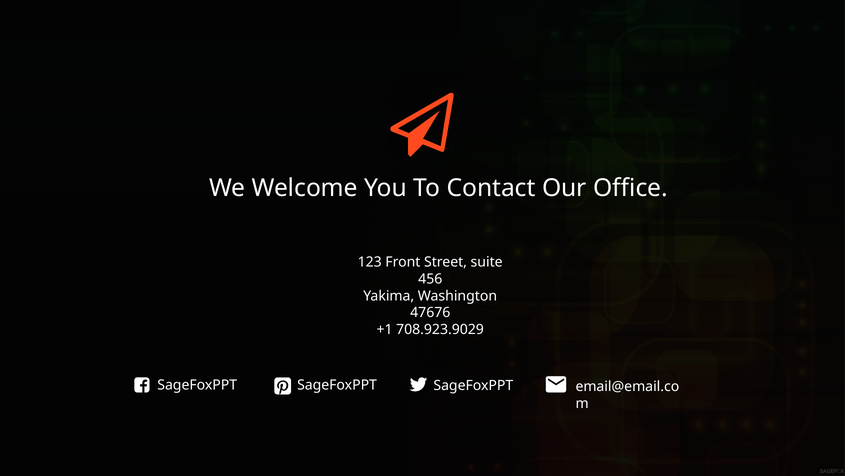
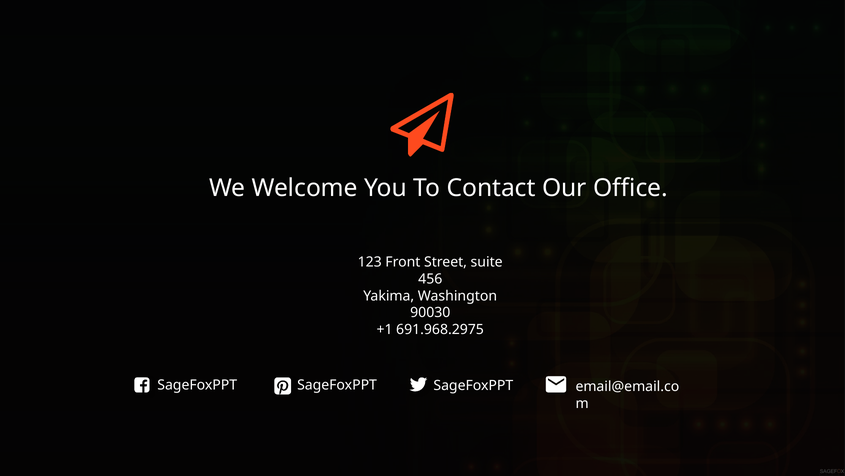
47676: 47676 -> 90030 (430, 312)
708.923.9029: 708.923.9029 -> 691.968.2975 (440, 329)
